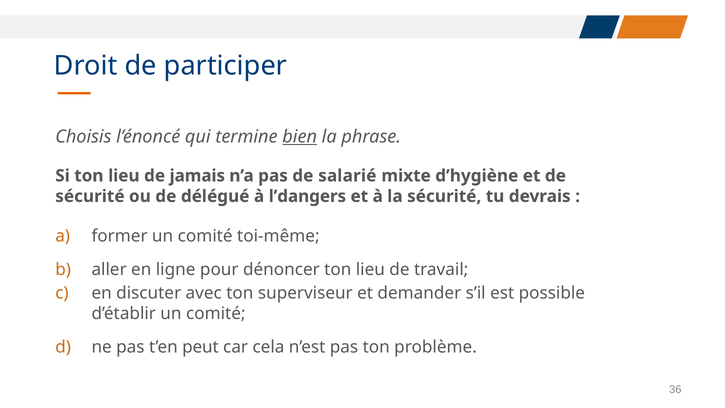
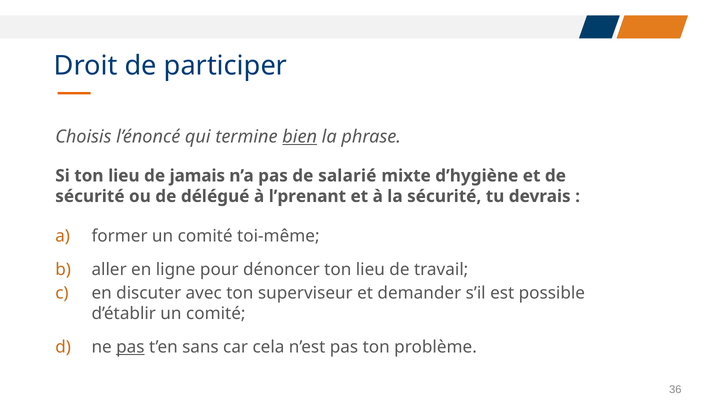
l’dangers: l’dangers -> l’prenant (307, 196)
pas underline: none -> present (130, 347)
peut: peut -> sans (200, 347)
